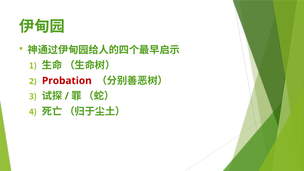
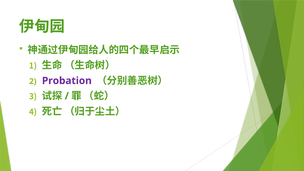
Probation colour: red -> purple (67, 81)
